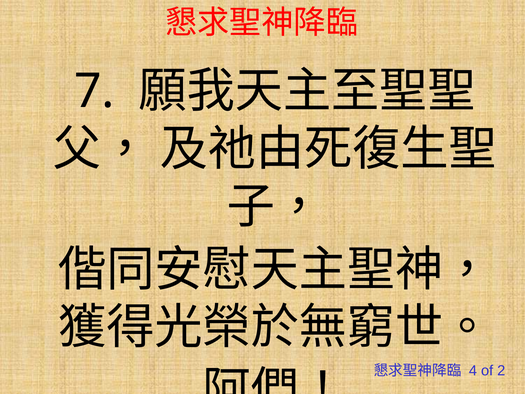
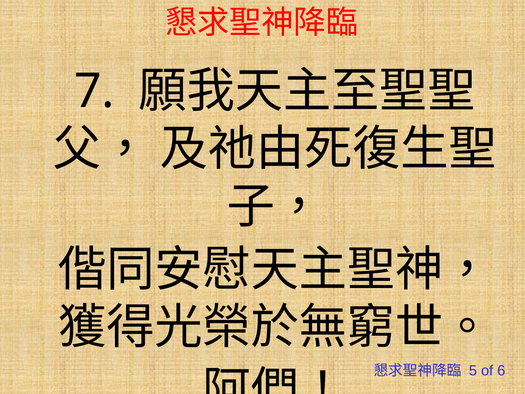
4: 4 -> 5 (473, 371)
2: 2 -> 6 (501, 371)
